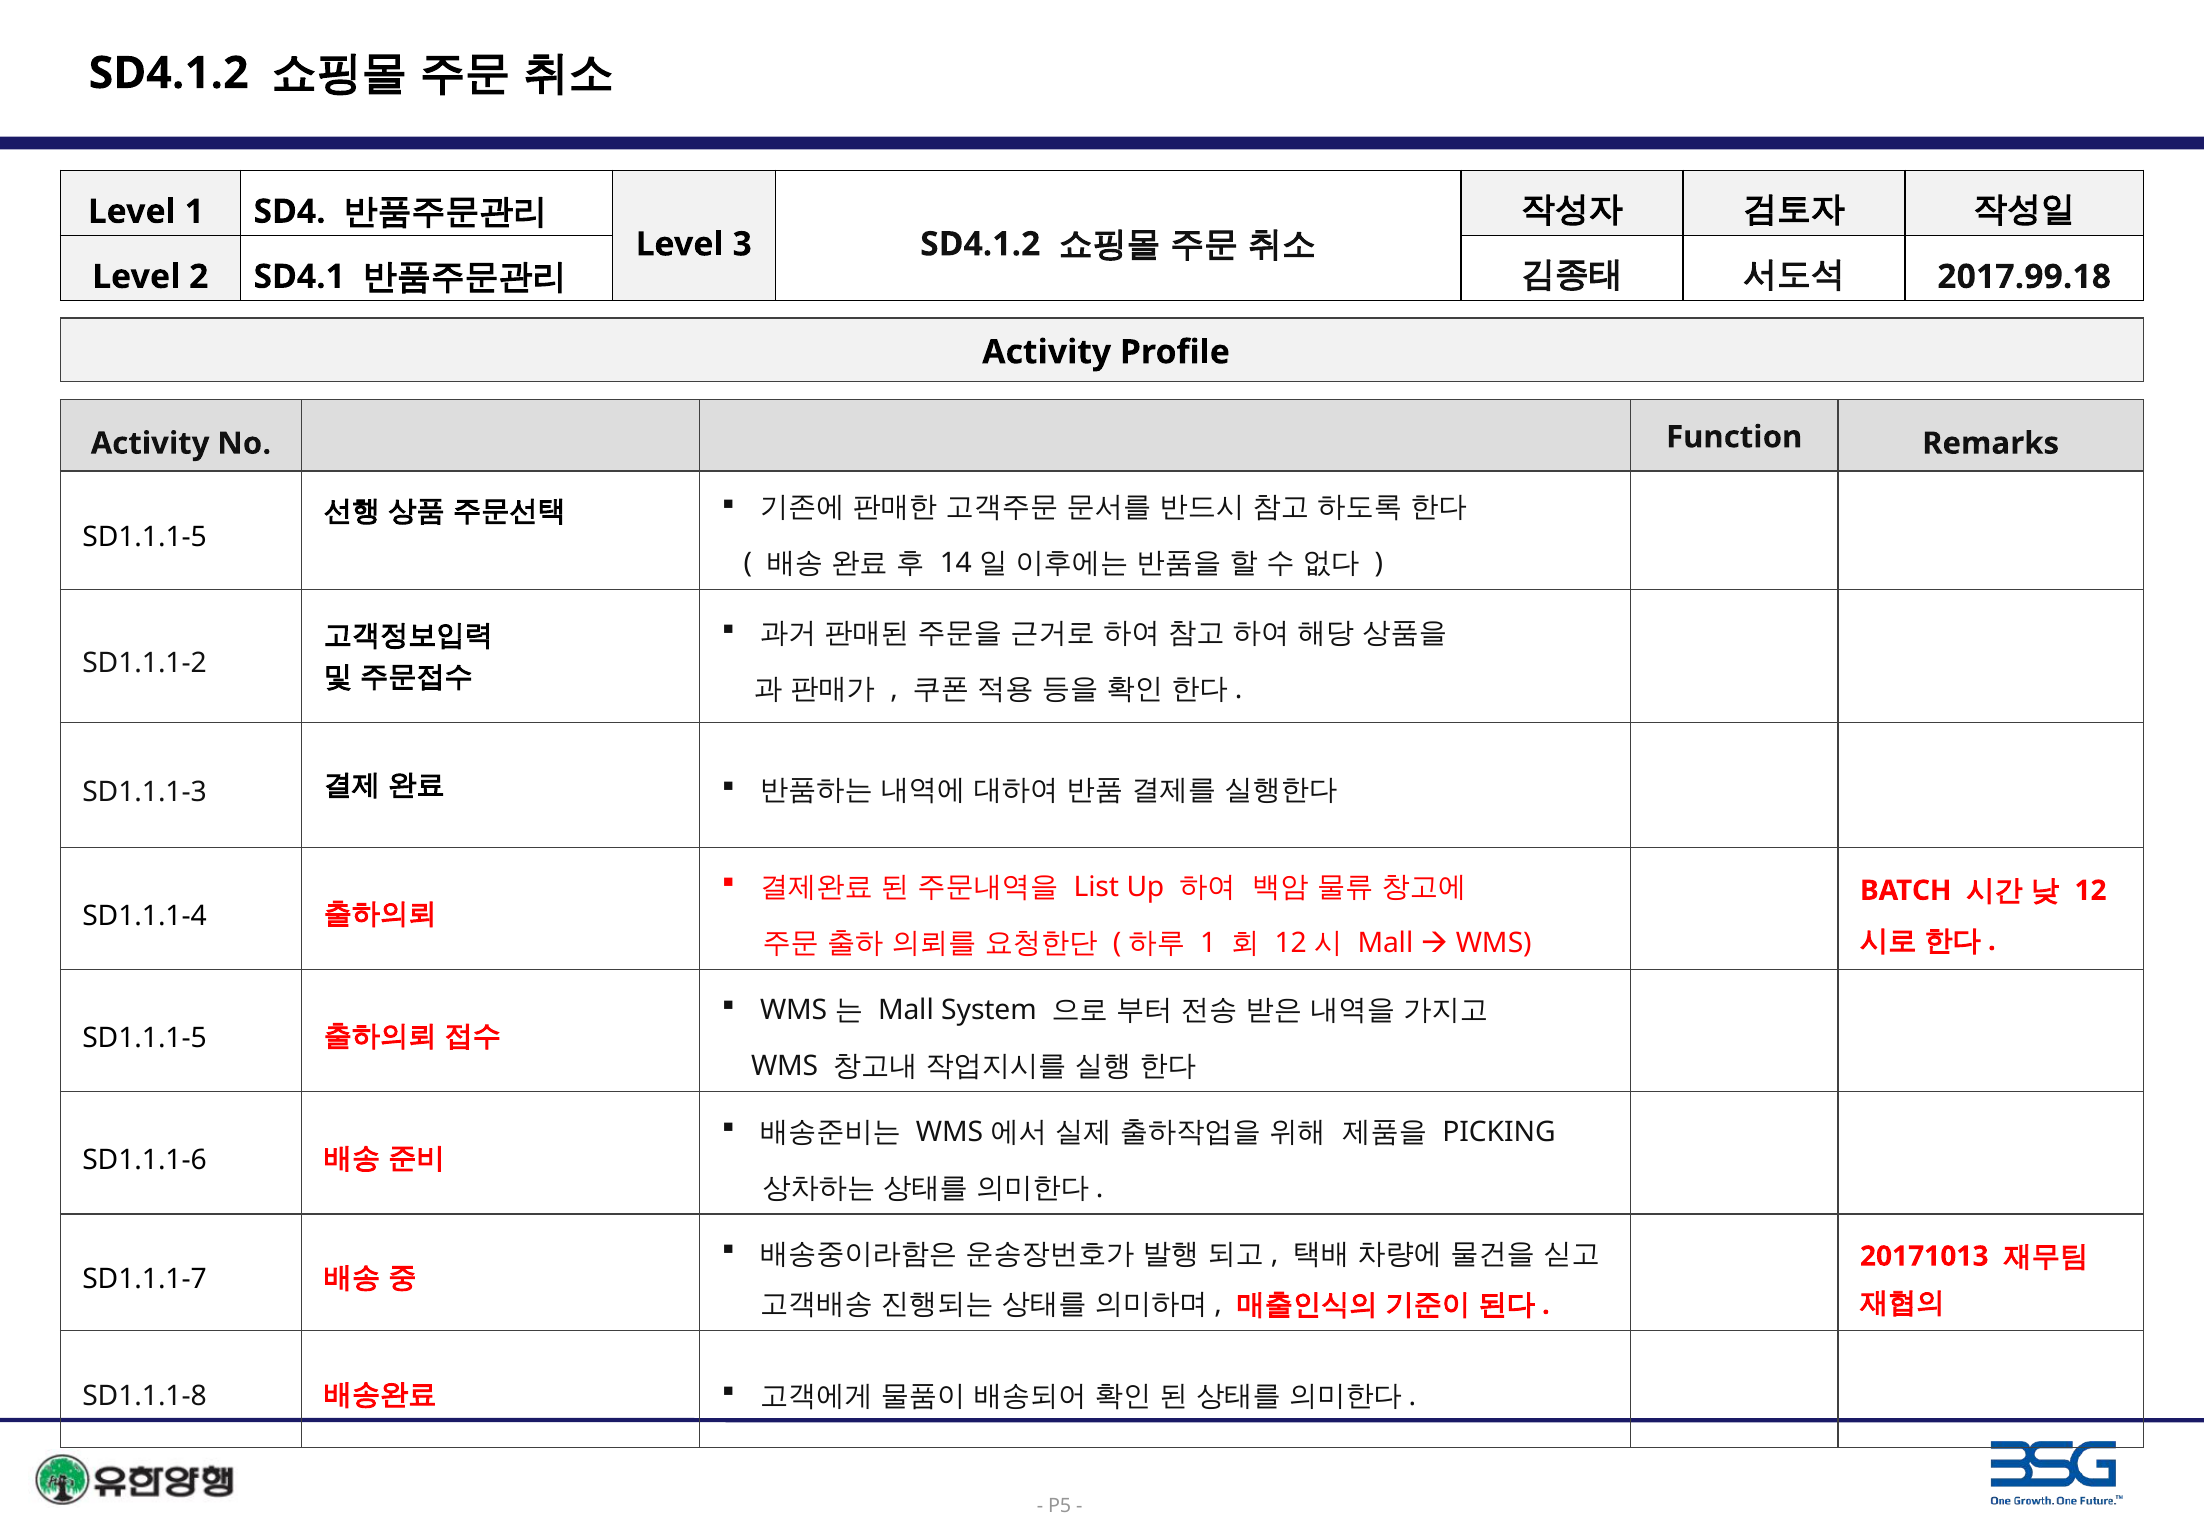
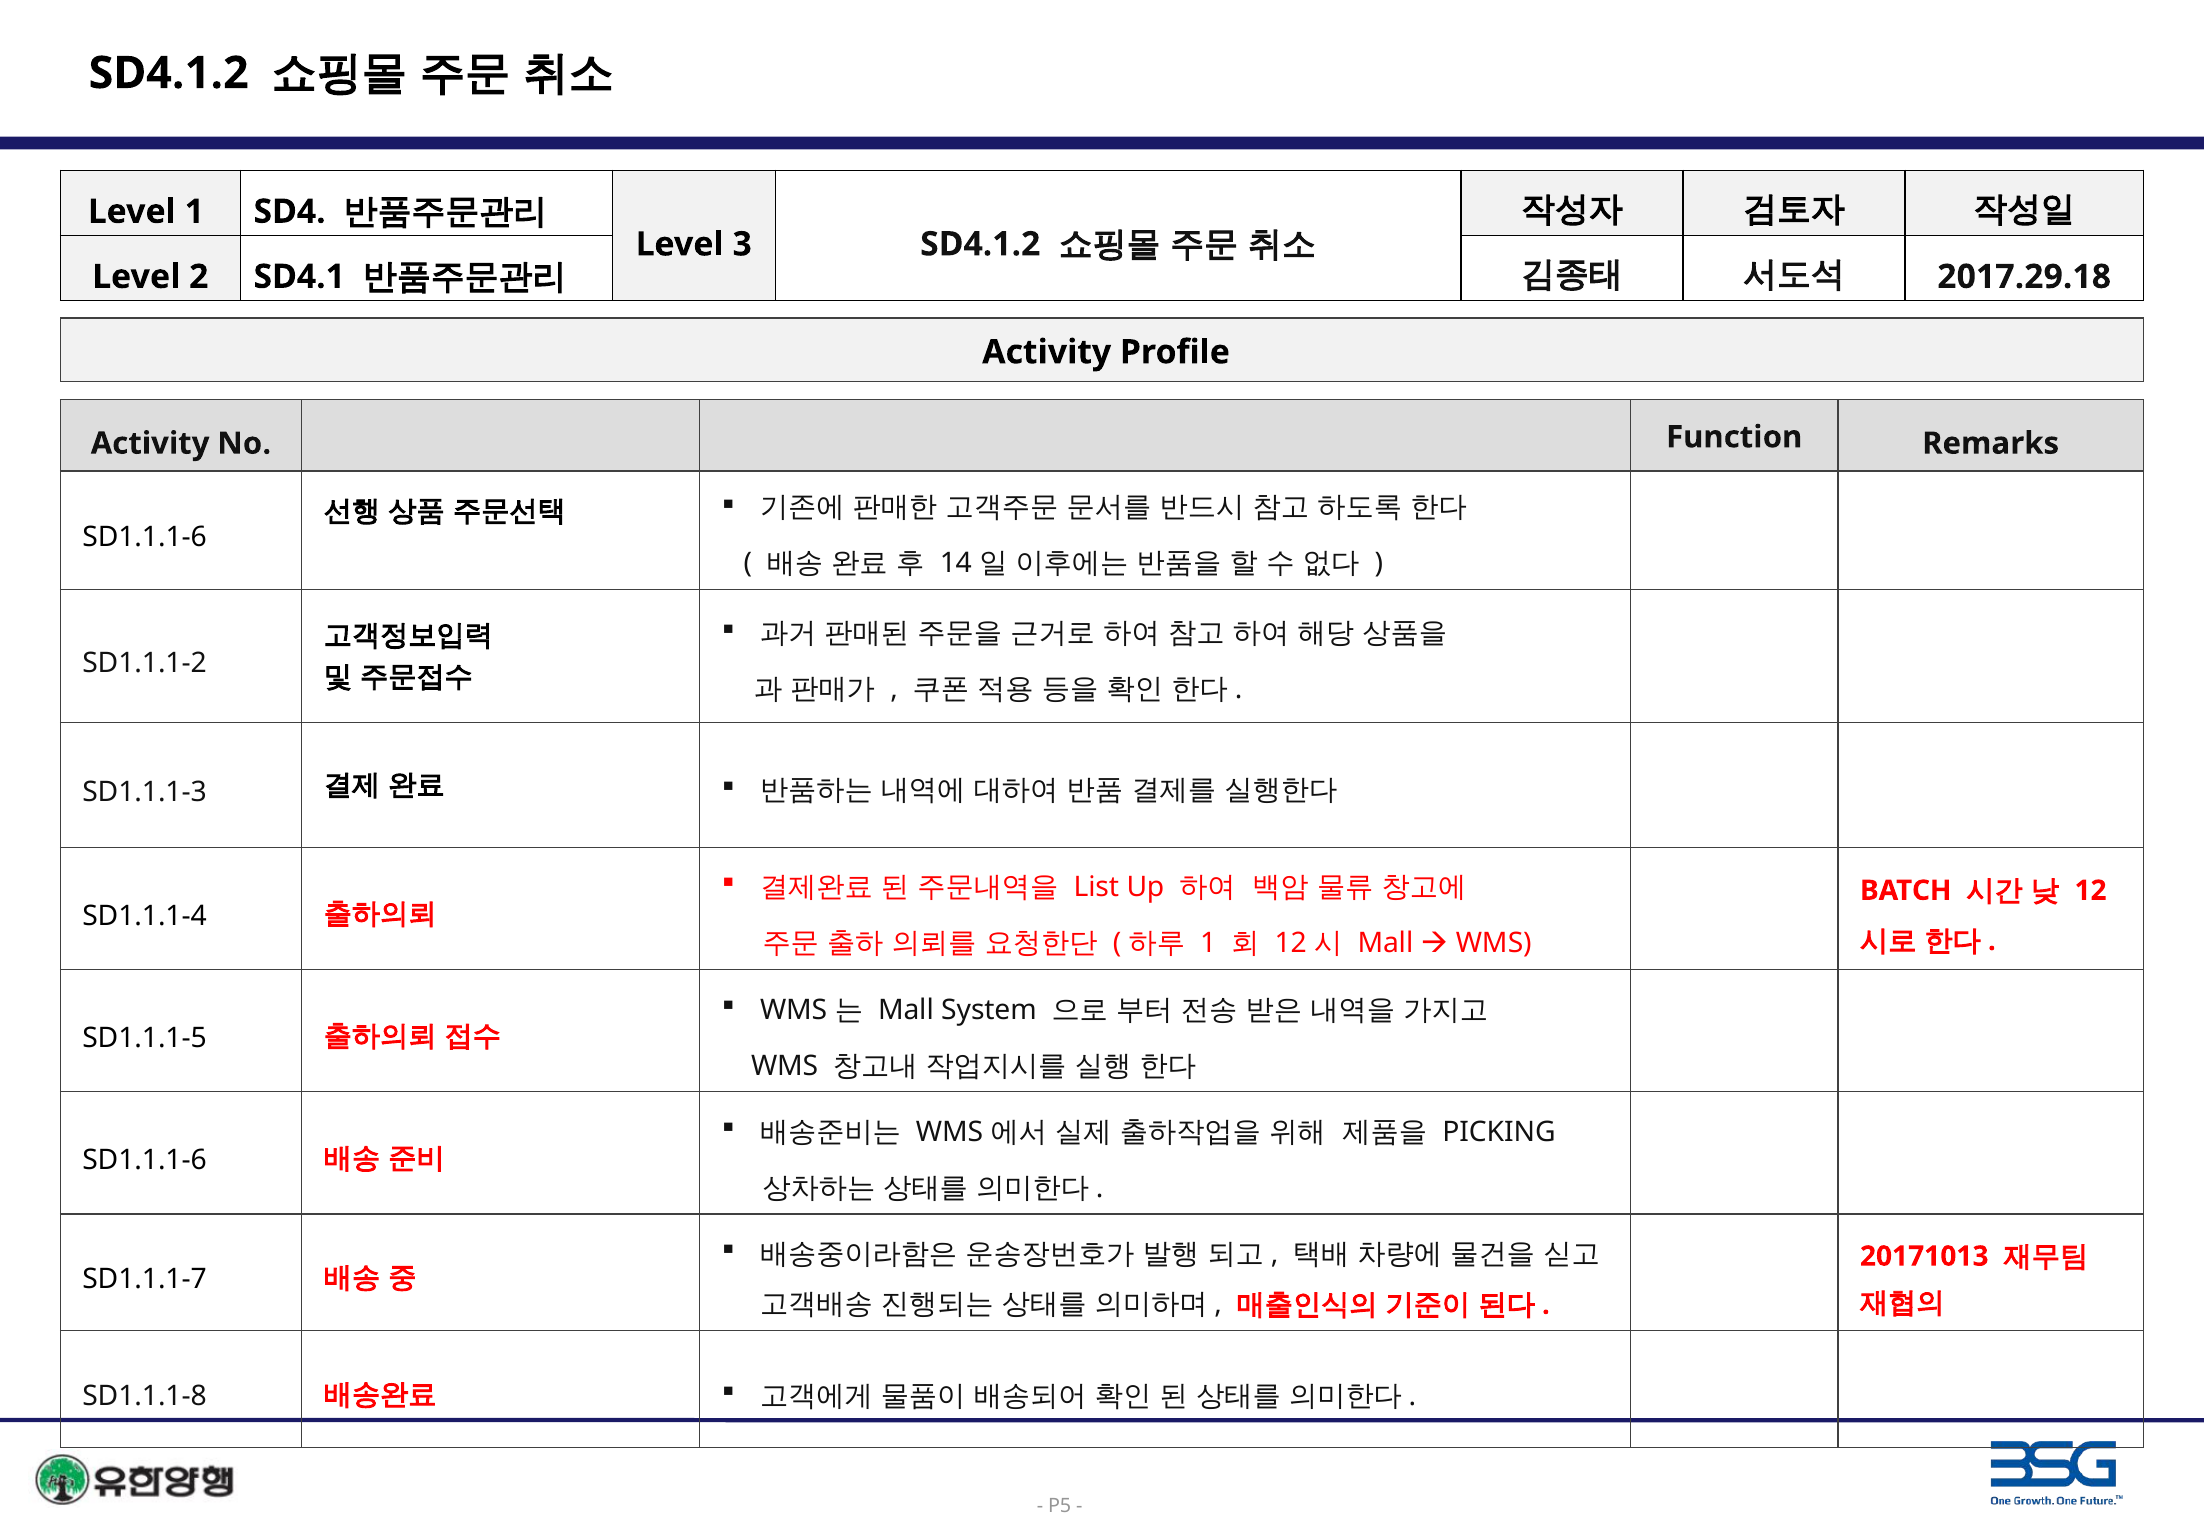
2017.99.18: 2017.99.18 -> 2017.29.18 (2024, 277)
SD1.1.1-5: SD1.1.1-5 -> SD1.1.1-6 (145, 538)
